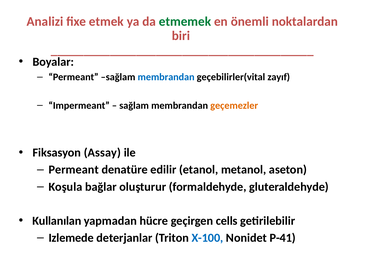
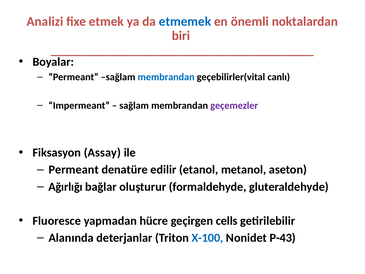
etmemek colour: green -> blue (185, 22)
zayıf: zayıf -> canlı (279, 77)
geçemezler colour: orange -> purple (234, 105)
Koşula: Koşula -> Ağırlığı (65, 187)
Kullanılan: Kullanılan -> Fluoresce (57, 221)
Izlemede: Izlemede -> Alanında (71, 238)
P-41: P-41 -> P-43 (283, 238)
